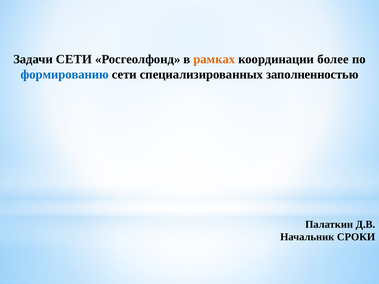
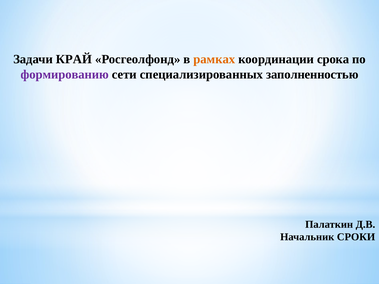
Задачи СЕТИ: СЕТИ -> КРАЙ (74, 59)
более: более -> срока (333, 59)
формированию colour: blue -> purple (65, 74)
